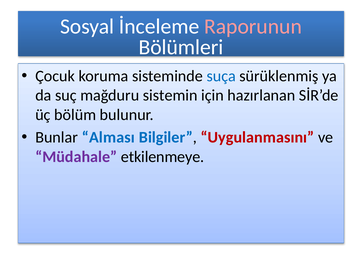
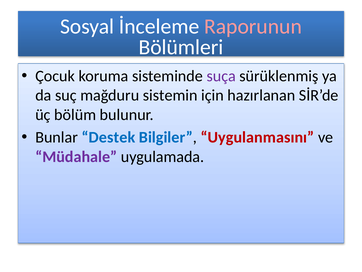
suça colour: blue -> purple (221, 76)
Alması: Alması -> Destek (108, 137)
etkilenmeye: etkilenmeye -> uygulamada (163, 156)
